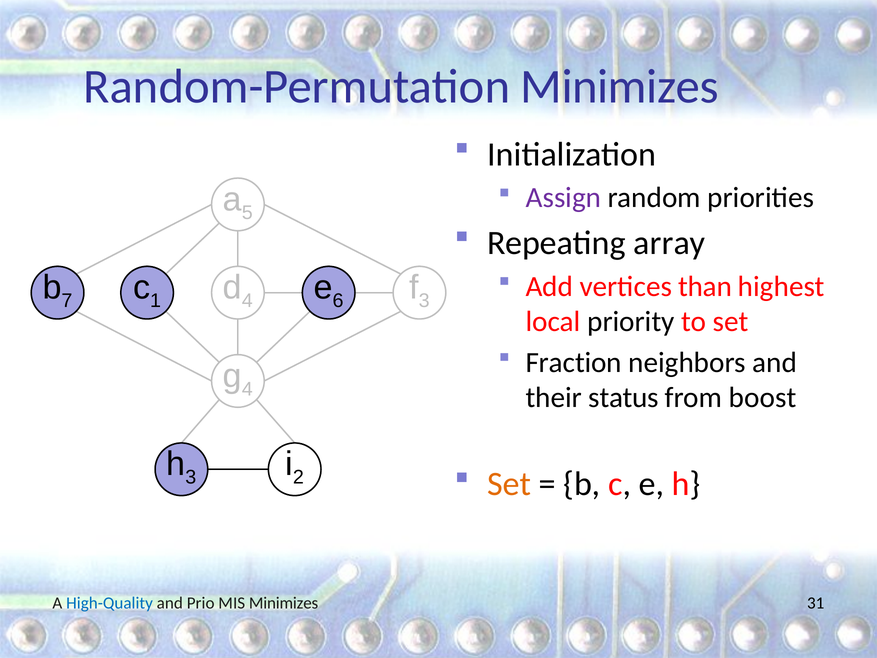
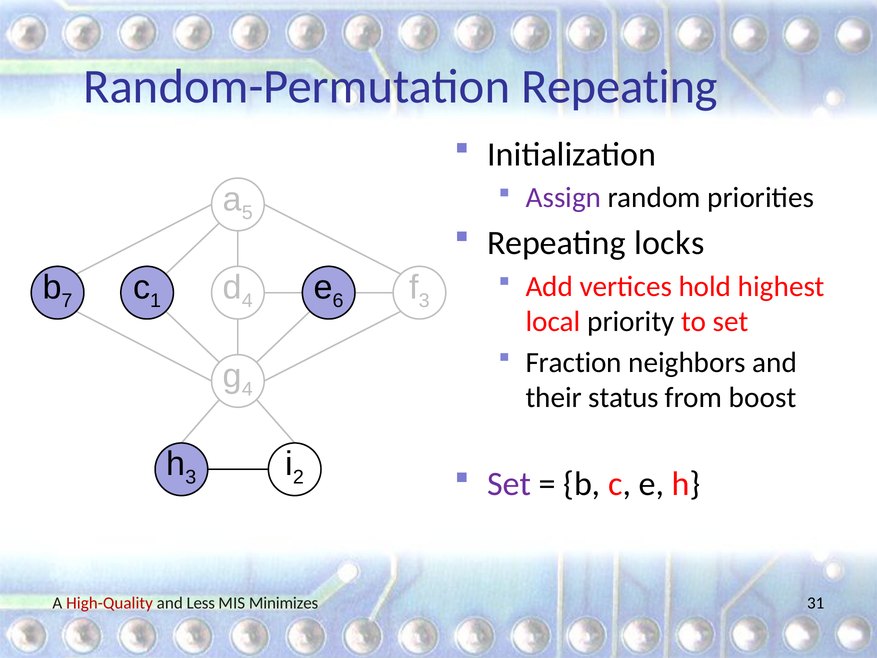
Random-Permutation Minimizes: Minimizes -> Repeating (619, 87)
array: array -> locks (669, 243)
than: than -> hold (705, 286)
Set colour: orange -> purple (509, 484)
High-Quality colour: blue -> red (110, 603)
Prio: Prio -> Less (201, 603)
